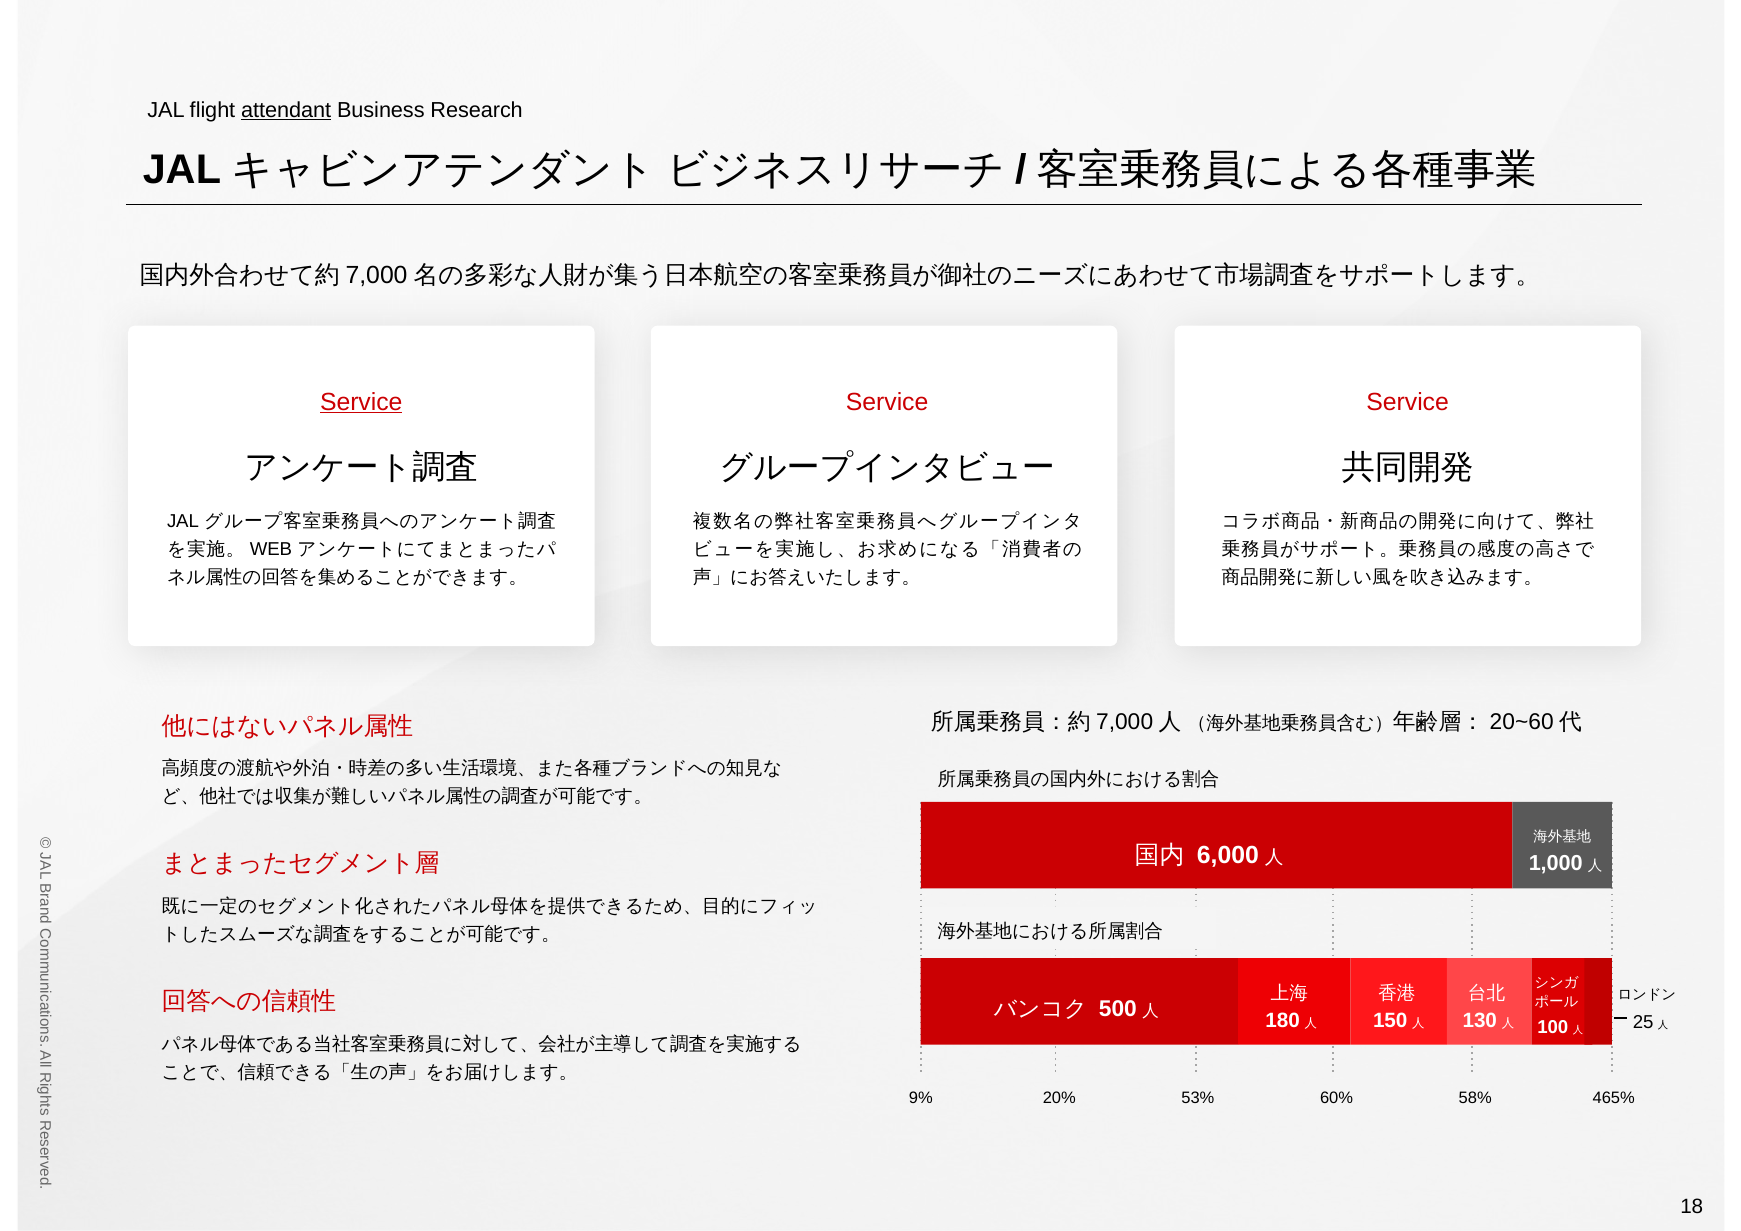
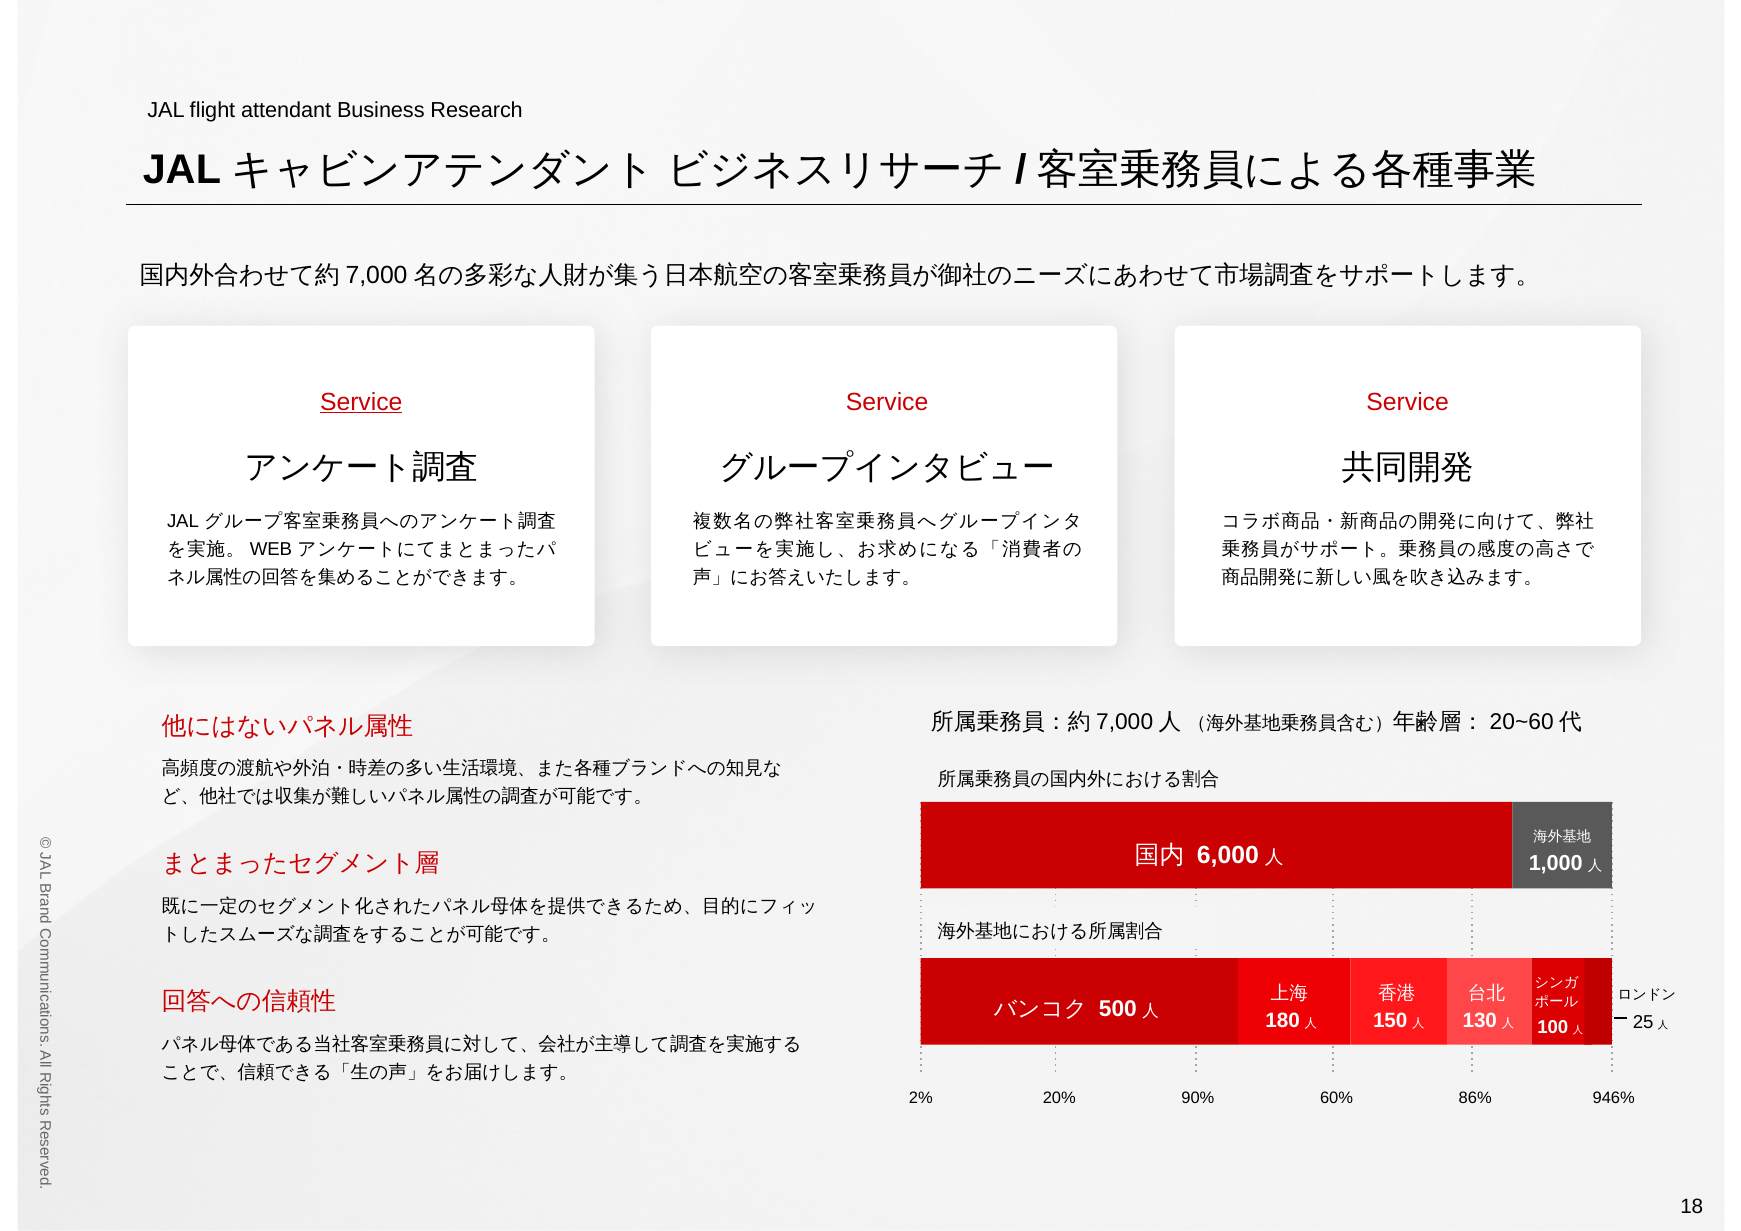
attendant underline: present -> none (286, 110)
9%: 9% -> 2% (921, 1098)
53%: 53% -> 90% (1198, 1098)
58%: 58% -> 86% (1475, 1098)
465%: 465% -> 946% (1614, 1098)
